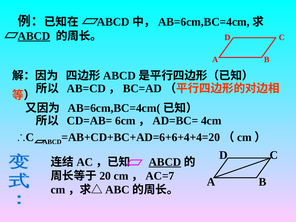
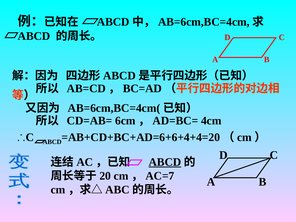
ABCD underline: present -> none (34, 36)
